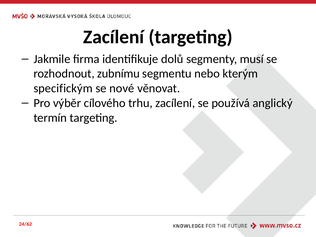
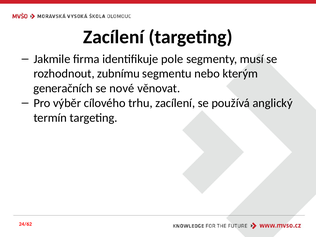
dolů: dolů -> pole (172, 59)
specifickým: specifickým -> generačních (63, 88)
